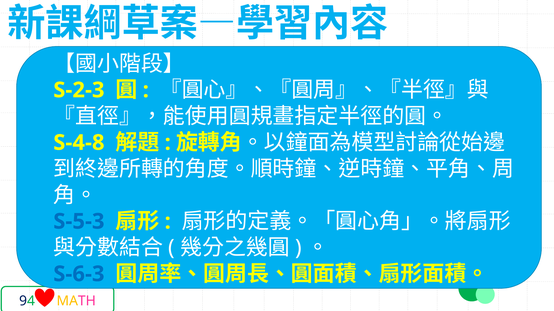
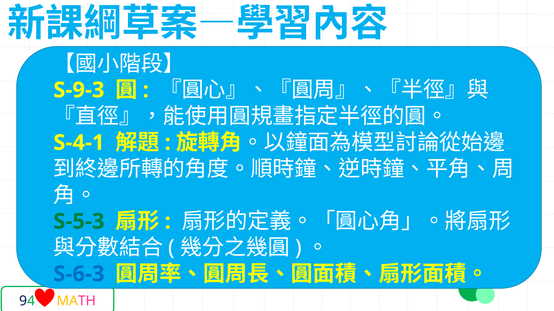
S-2-3: S-2-3 -> S-9-3 (79, 90)
S-4-8: S-4-8 -> S-4-1 (79, 143)
S-5-3 colour: blue -> green (79, 222)
